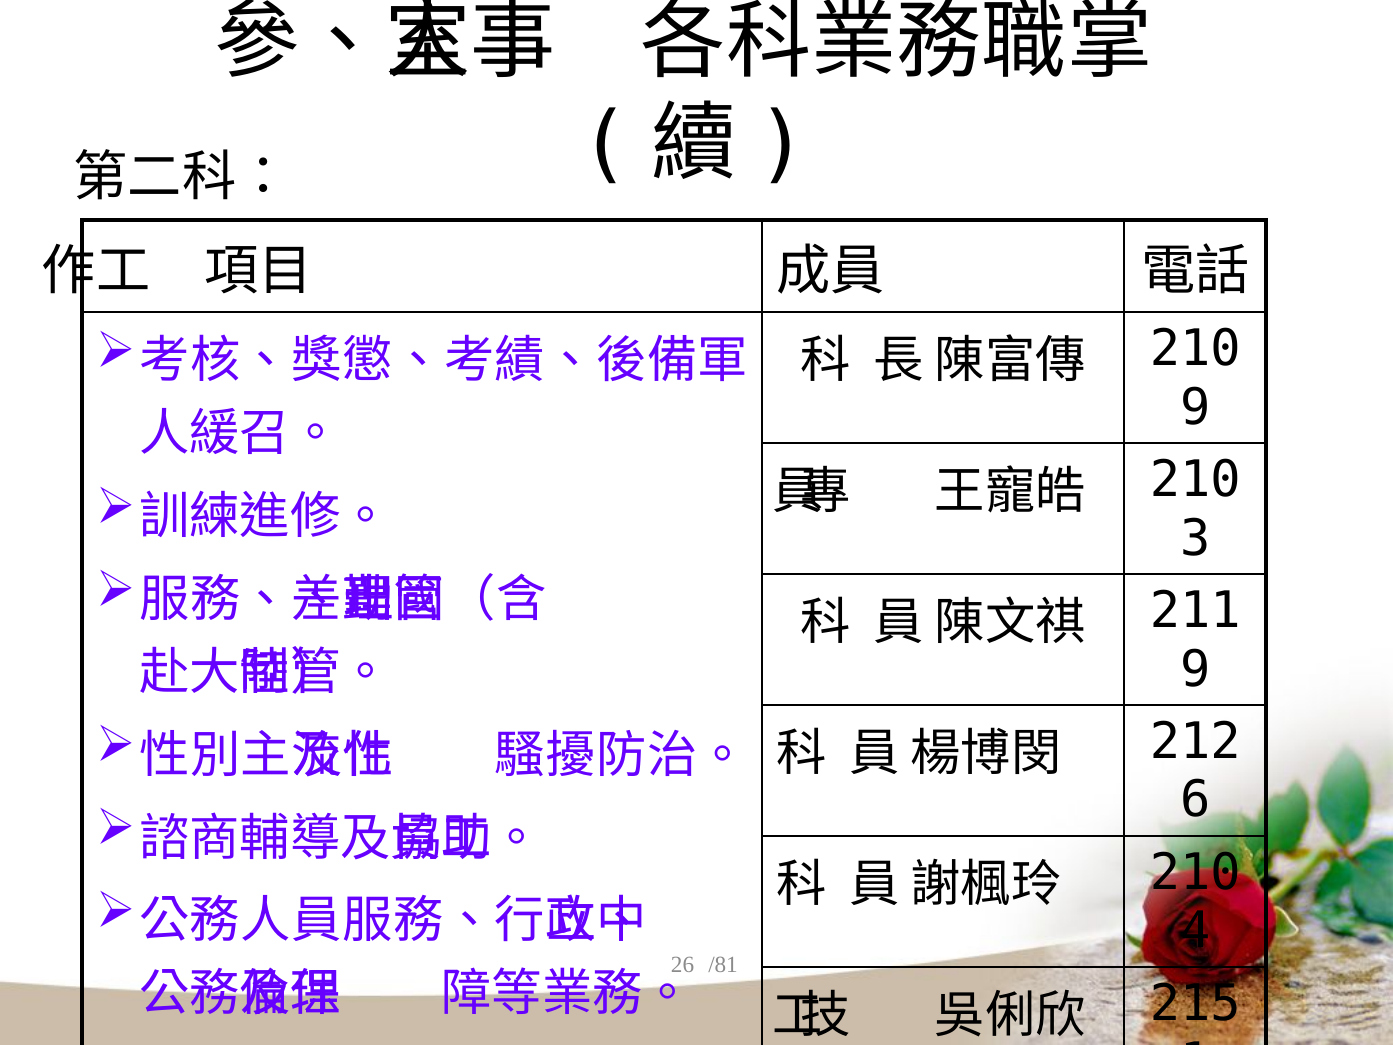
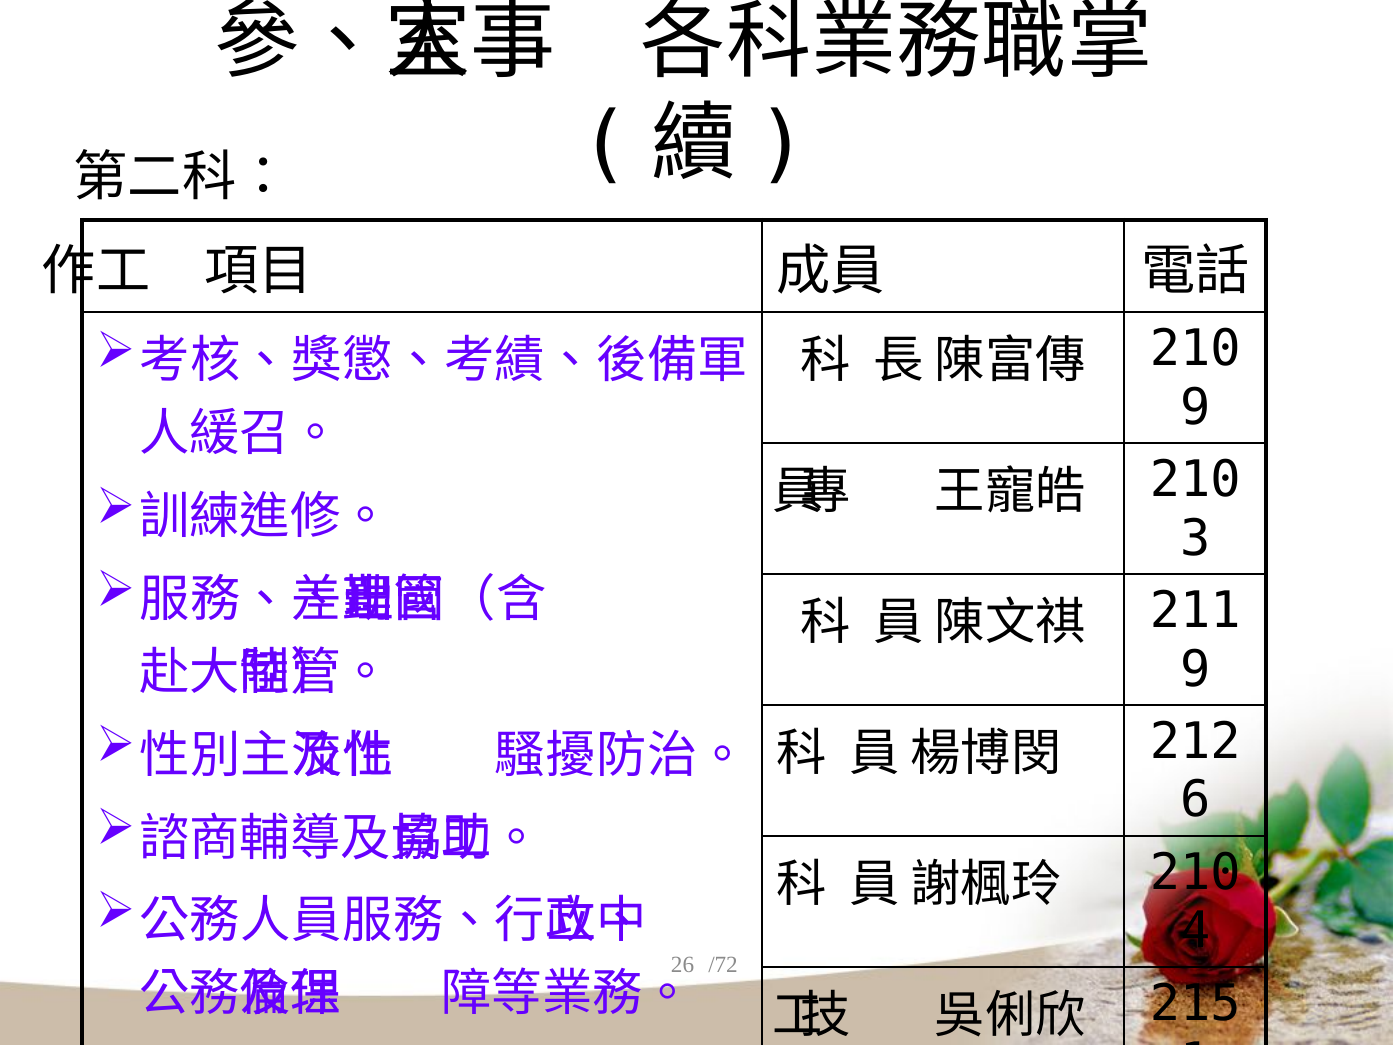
/81: /81 -> /72 (723, 965)
